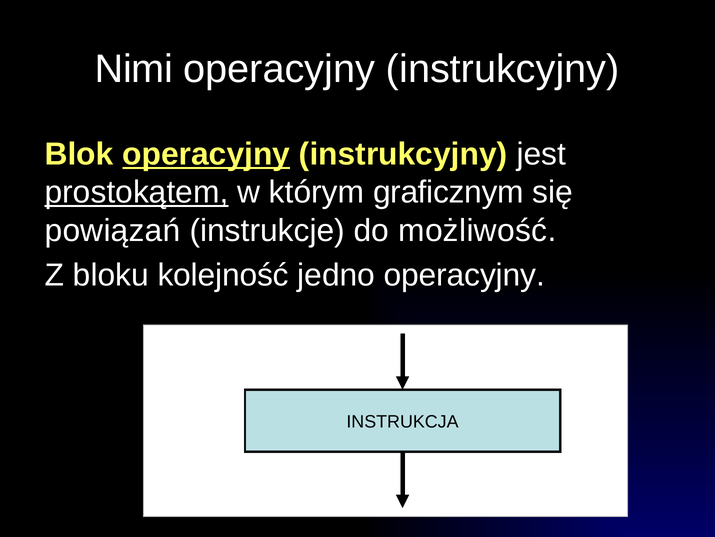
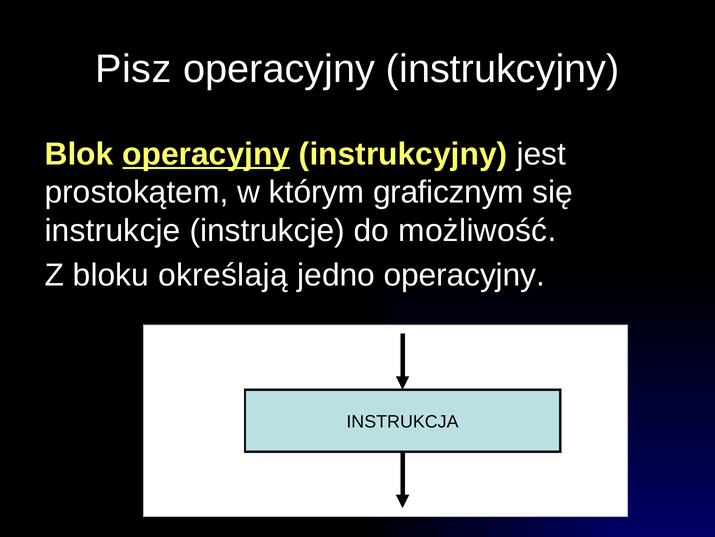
Nimi: Nimi -> Pisz (133, 69)
prostokątem underline: present -> none (137, 192)
powiązań: powiązań -> instrukcje (113, 230)
kolejność: kolejność -> określają (223, 275)
